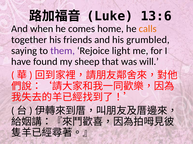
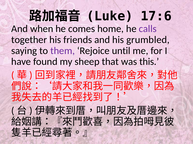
13:6: 13:6 -> 17:6 (156, 16)
calls colour: orange -> purple (148, 29)
light: light -> until (121, 51)
will: will -> this (149, 62)
